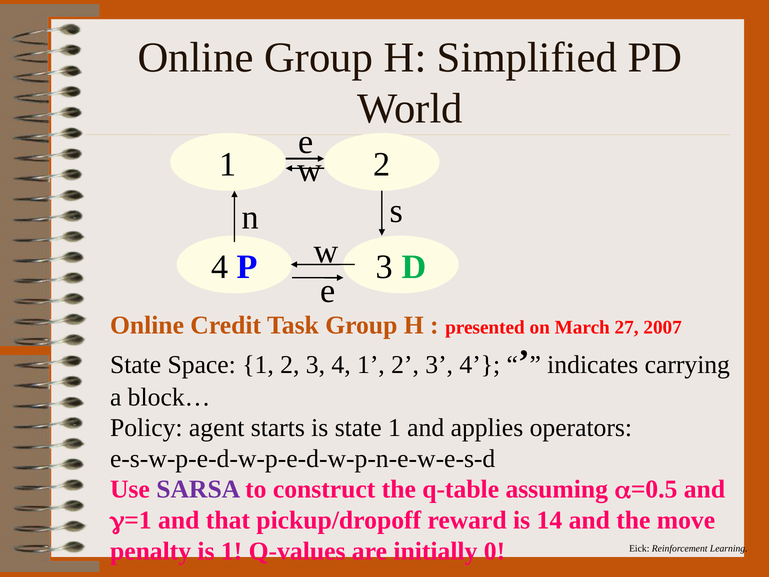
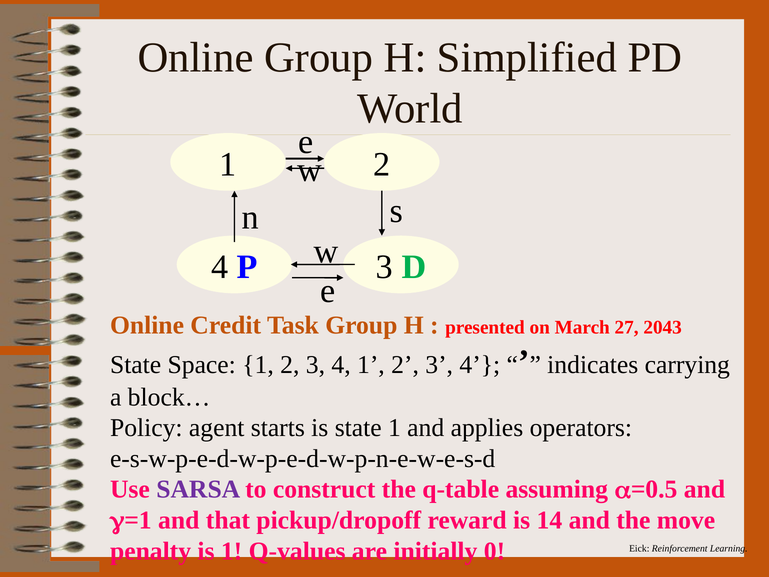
2007: 2007 -> 2043 (663, 327)
